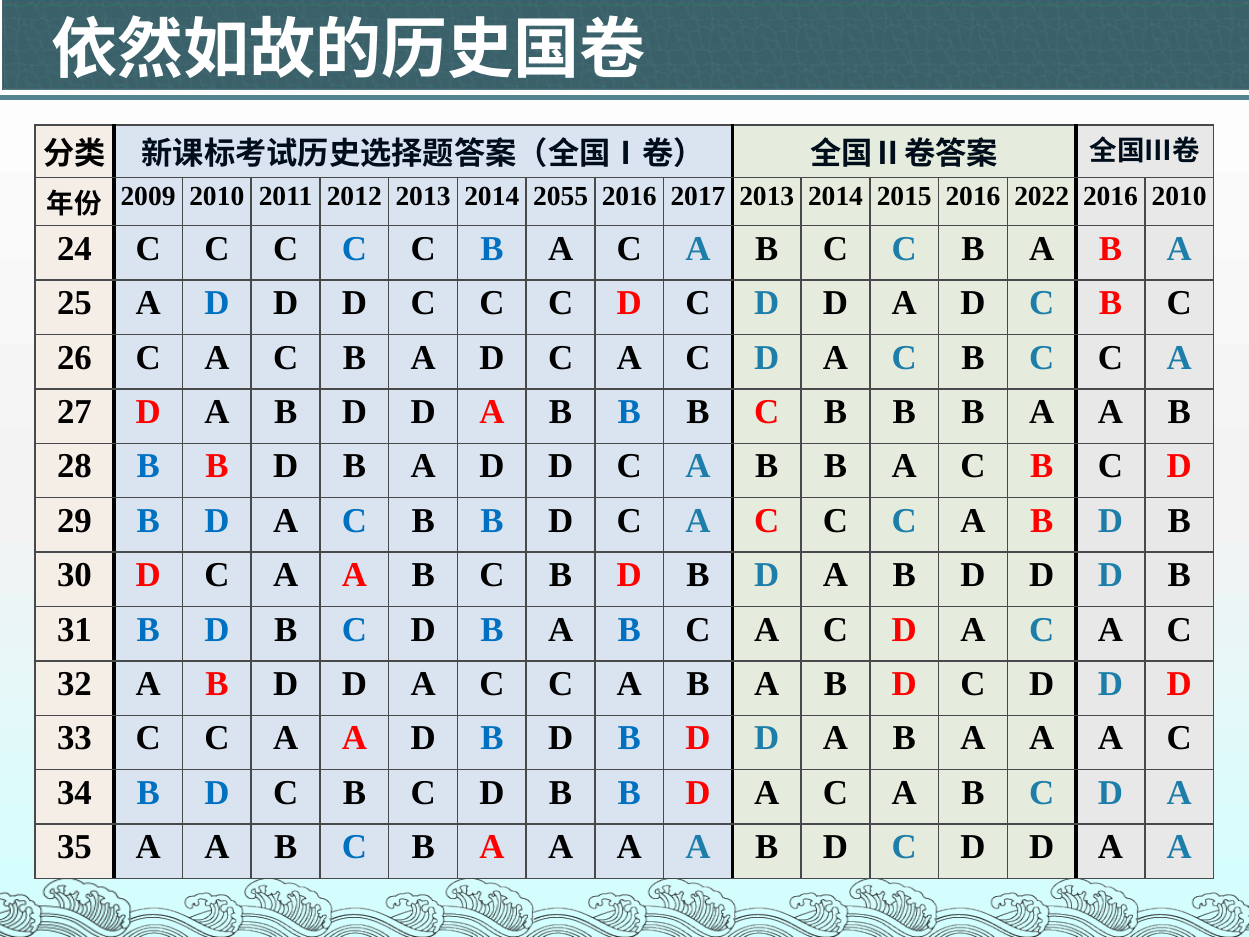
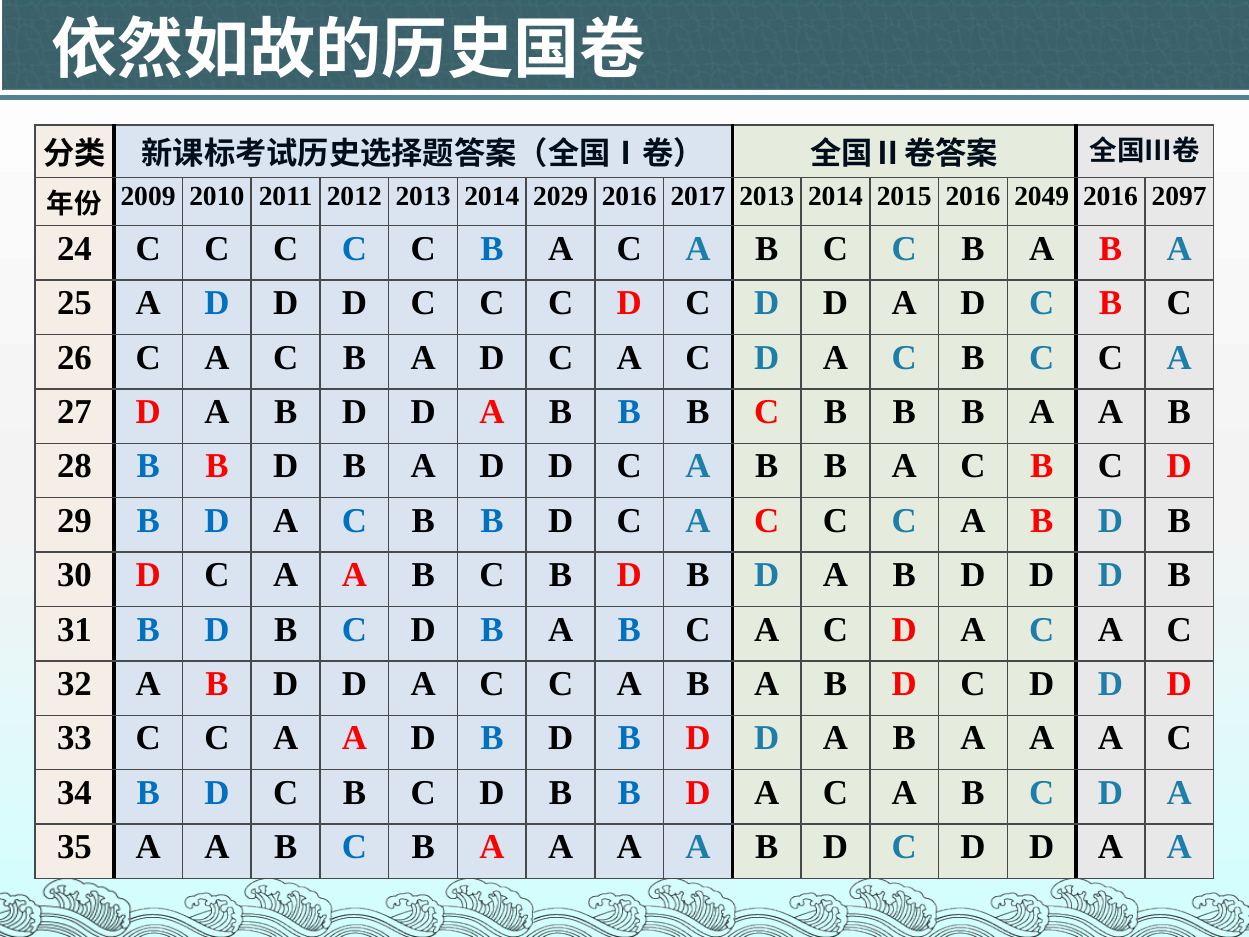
2055: 2055 -> 2029 (561, 196)
2022: 2022 -> 2049 (1042, 196)
2016 2010: 2010 -> 2097 (1179, 196)
